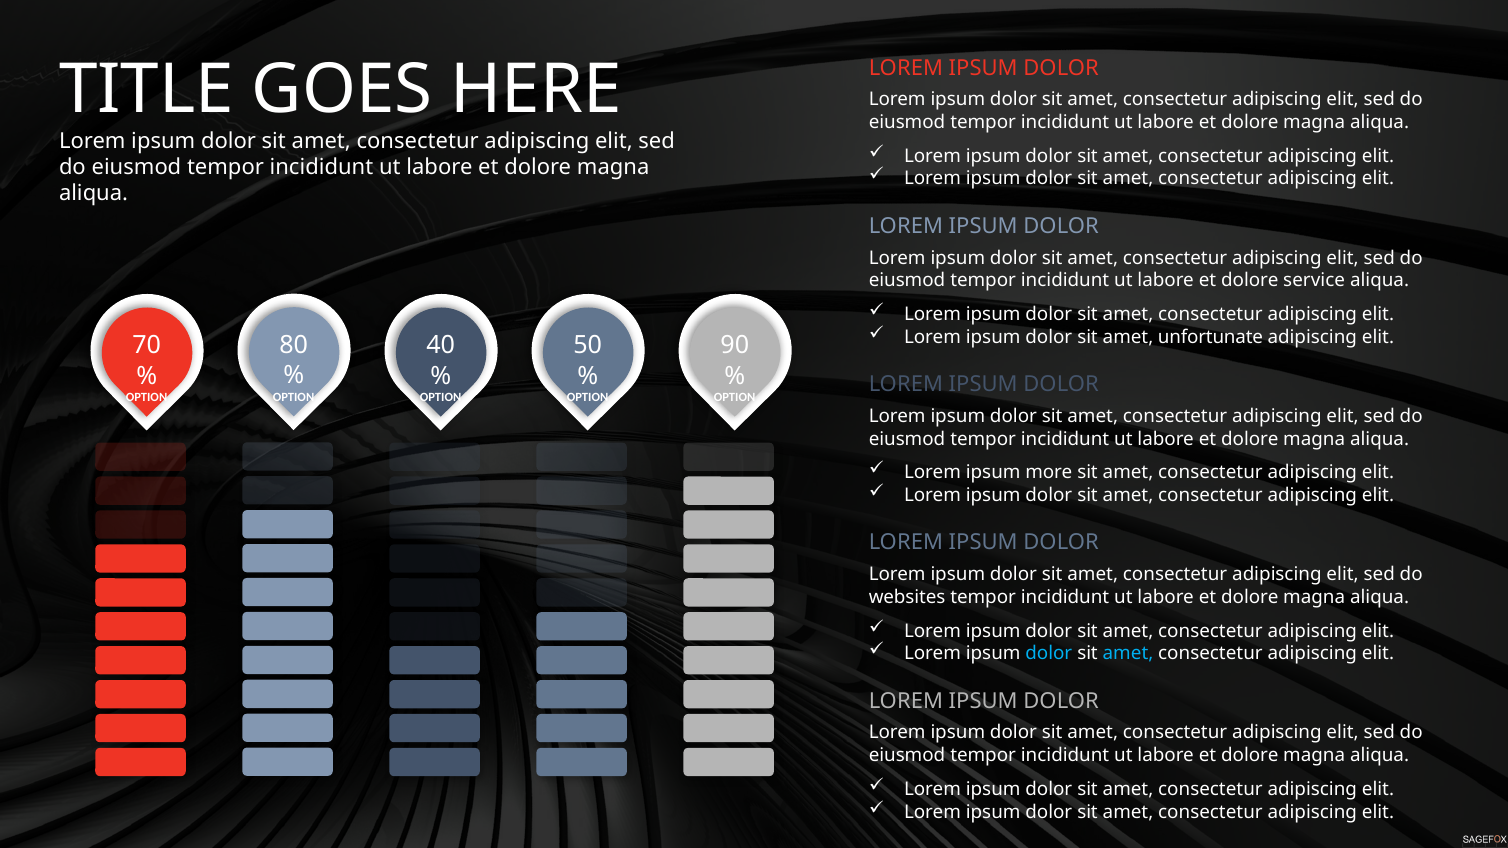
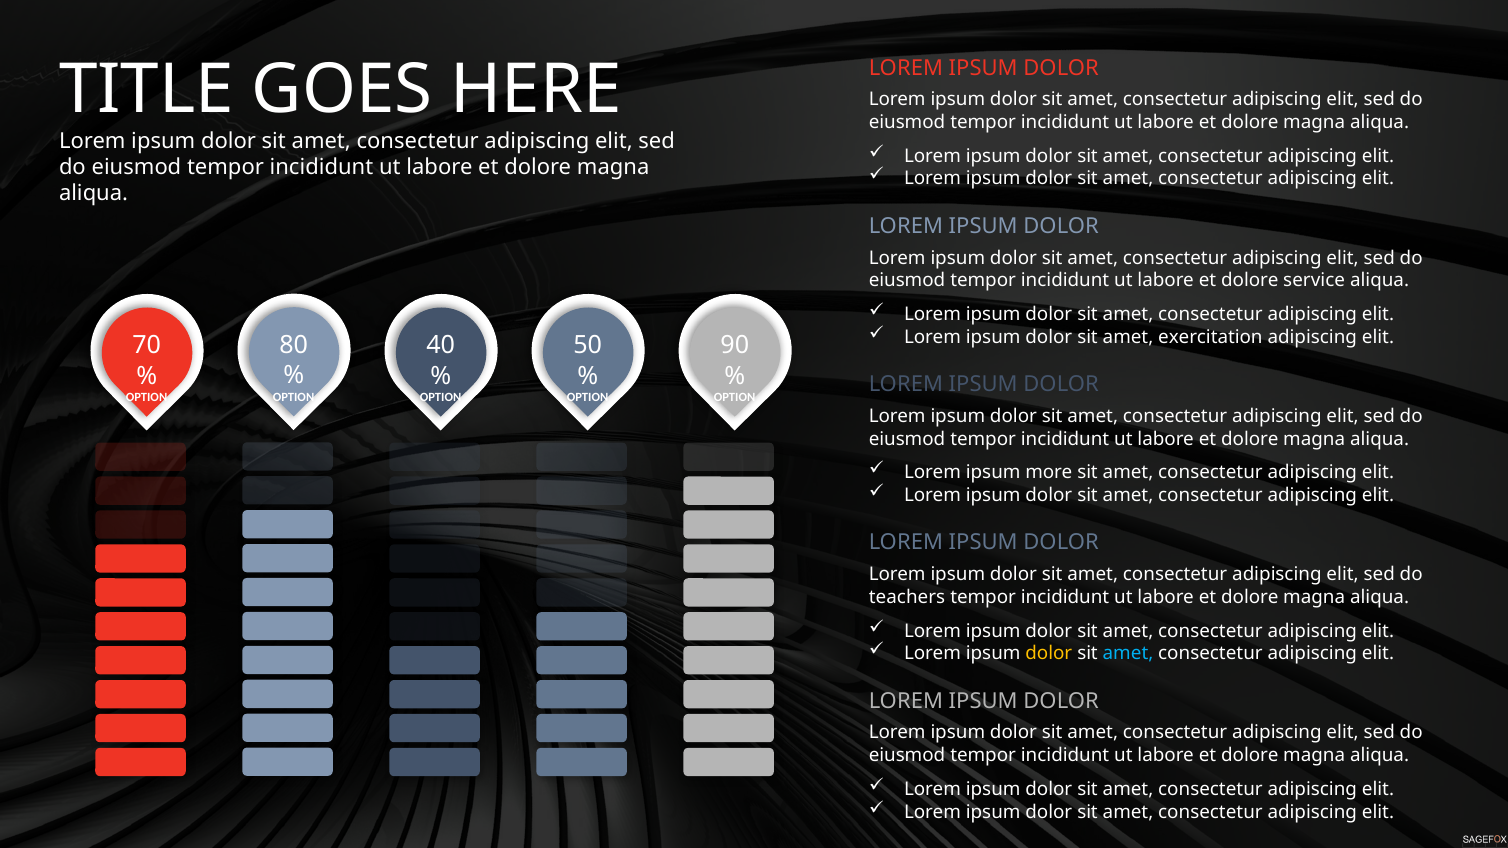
unfortunate: unfortunate -> exercitation (1210, 337)
websites: websites -> teachers (907, 597)
dolor colour: light blue -> yellow (1049, 654)
